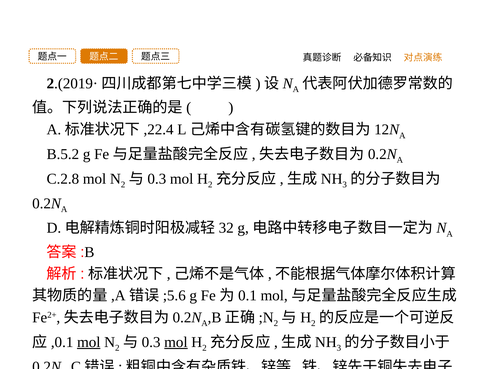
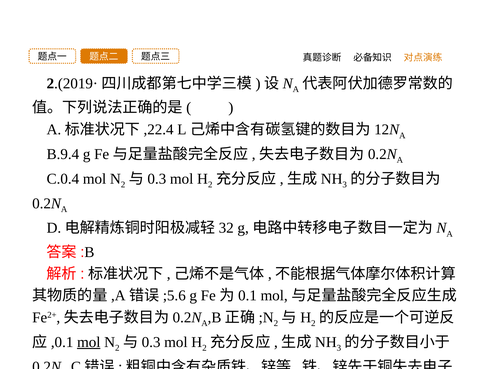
B.5.2: B.5.2 -> B.9.4 (63, 155)
C.2.8: C.2.8 -> C.0.4 (63, 179)
mol underline: present -> none (176, 343)
